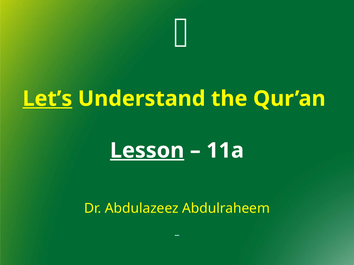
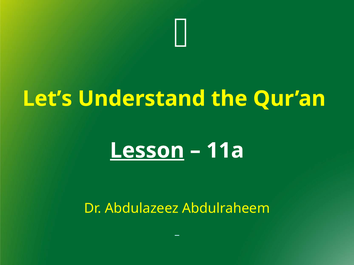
Let’s underline: present -> none (47, 99)
